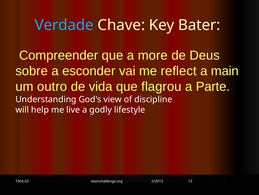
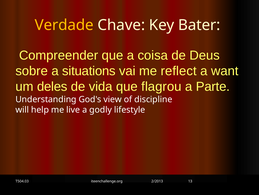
Verdade colour: light blue -> yellow (64, 25)
more: more -> coisa (153, 55)
esconder: esconder -> situations (89, 71)
main: main -> want (225, 71)
outro: outro -> deles (52, 86)
